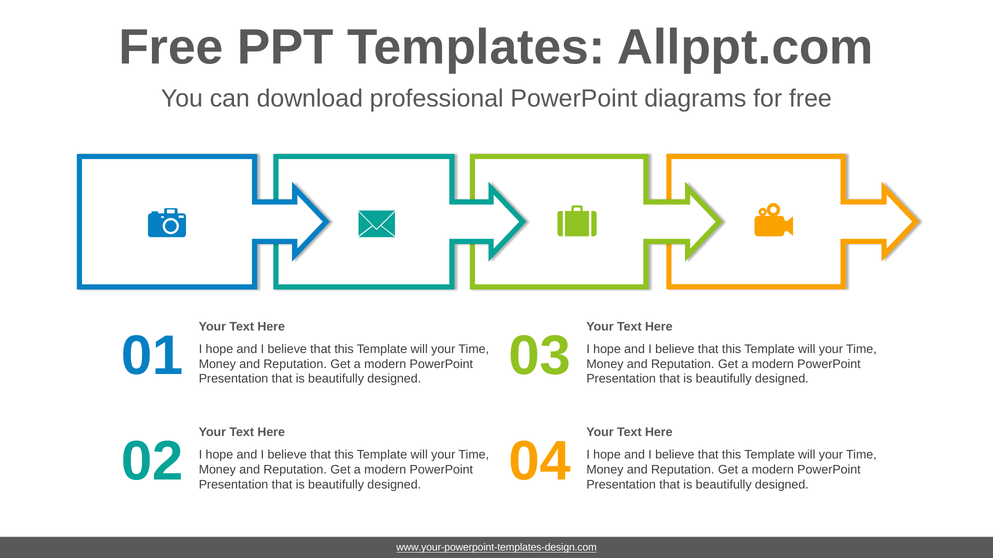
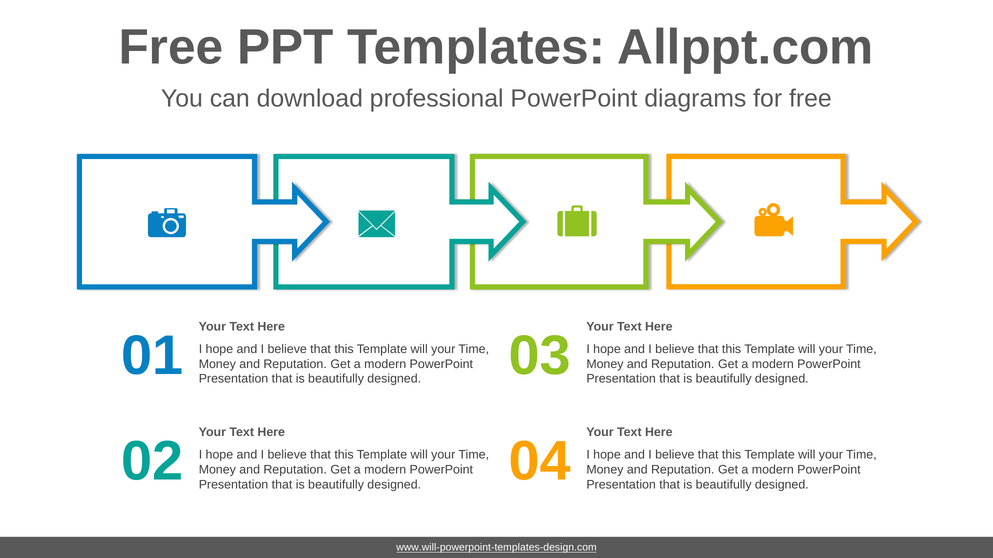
www.your-powerpoint-templates-design.com: www.your-powerpoint-templates-design.com -> www.will-powerpoint-templates-design.com (497, 548)
